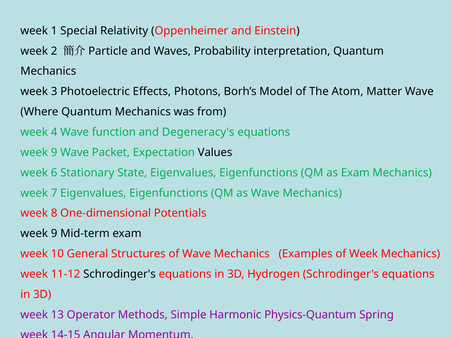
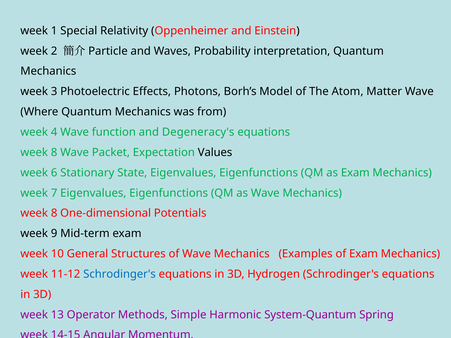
9: 9 -> 8 (54, 153)
of Week: Week -> Exam (364, 254)
Schrodinger's colour: black -> blue (120, 274)
Physics-Quantum: Physics-Quantum -> System-Quantum (310, 315)
